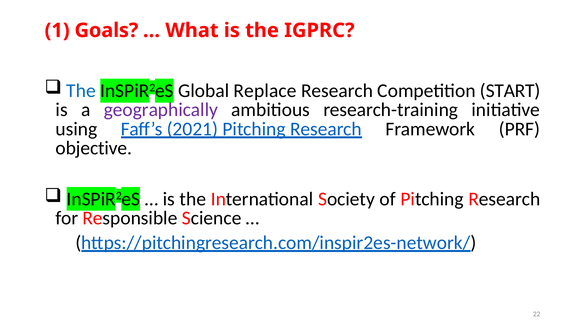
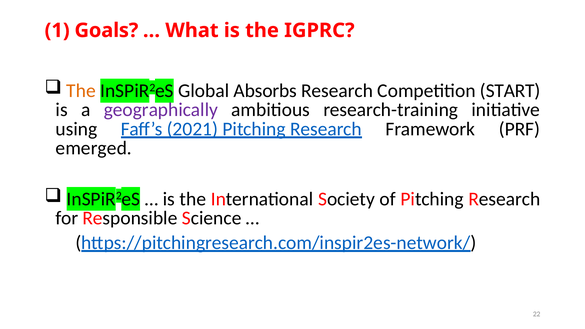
The colour: blue -> orange (81, 91)
Replace: Replace -> Absorbs (265, 91)
objective: objective -> emerged (94, 148)
